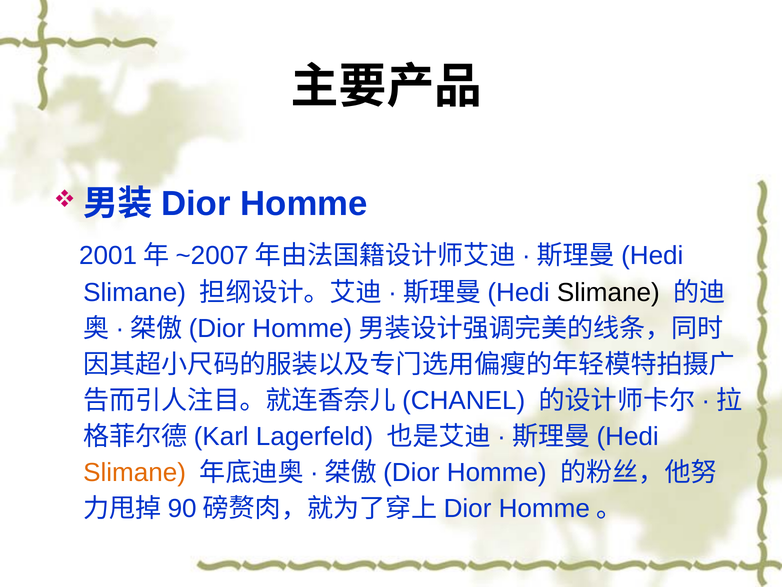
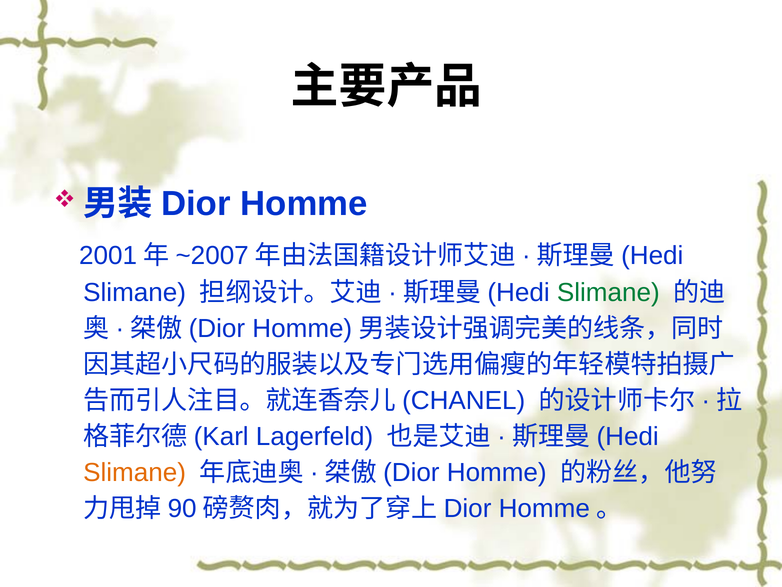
Slimane colour: black -> green (608, 292)
